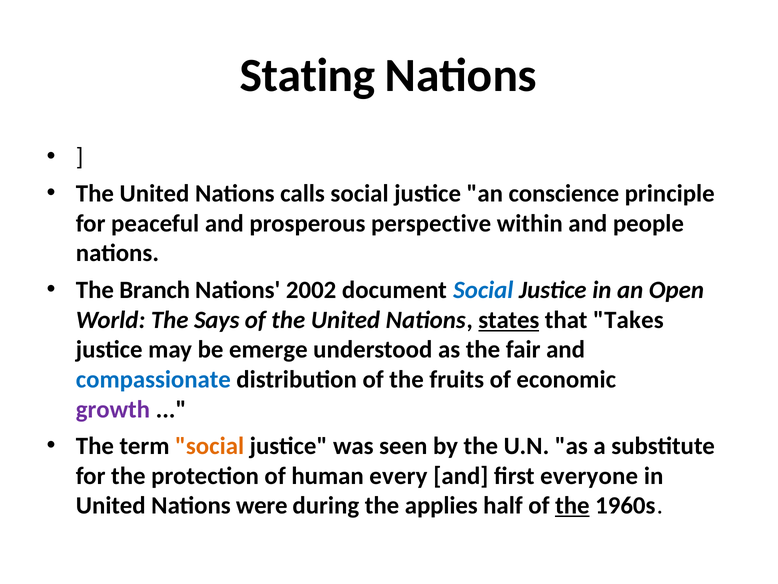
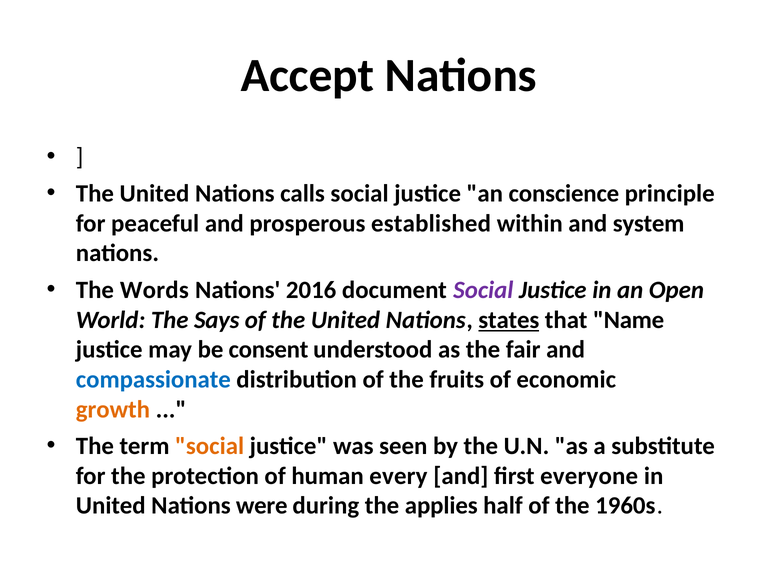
Stating: Stating -> Accept (307, 75)
perspective: perspective -> established (431, 223)
people: people -> system (649, 223)
Branch: Branch -> Words (154, 290)
2002: 2002 -> 2016 (311, 290)
Social colour: blue -> purple (483, 290)
Takes: Takes -> Name (629, 320)
emerge: emerge -> consent (268, 349)
growth colour: purple -> orange (113, 409)
the underline: present -> none (572, 505)
